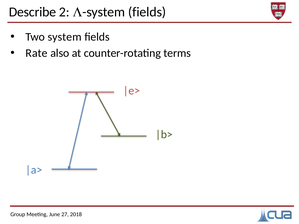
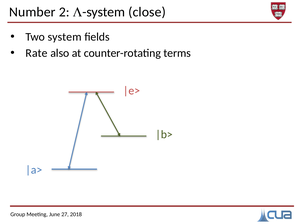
Describe: Describe -> Number (32, 12)
L-system fields: fields -> close (147, 12)
